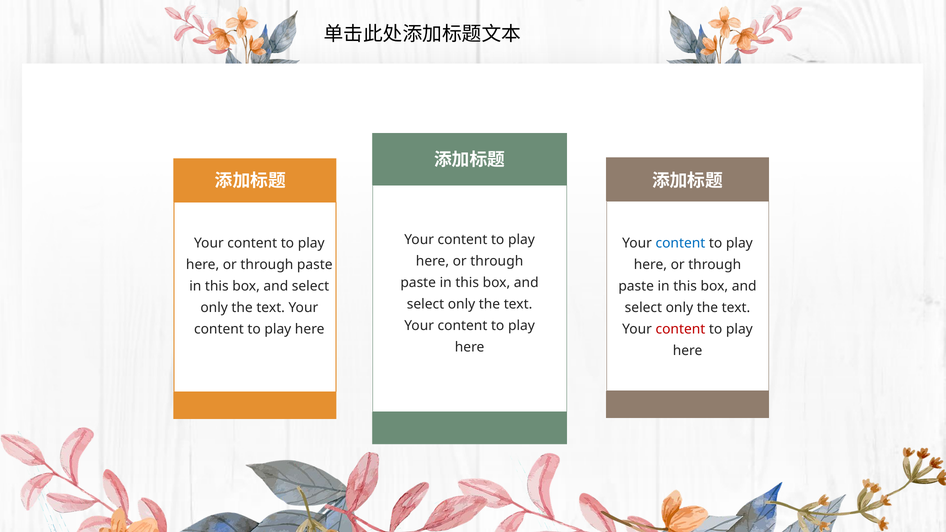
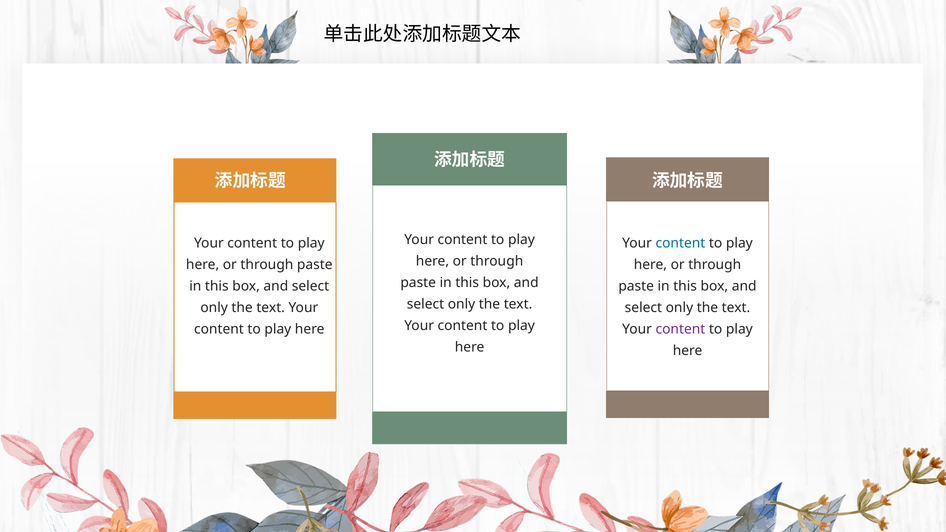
content colour: red -> purple (680, 329)
